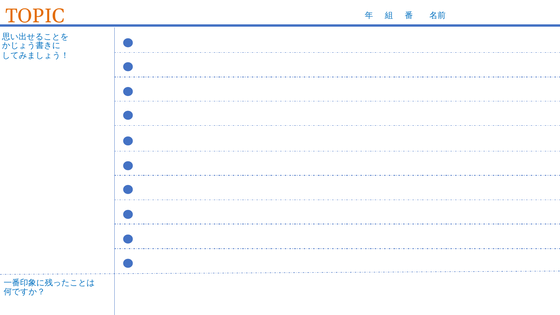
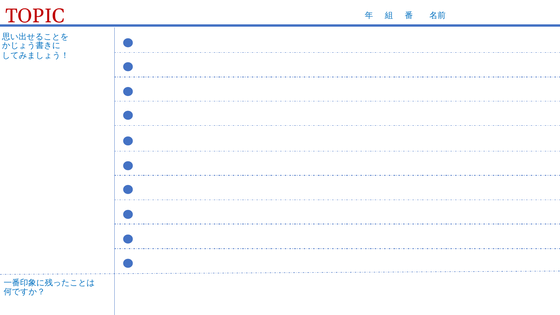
TOPIC colour: orange -> red (35, 16)
